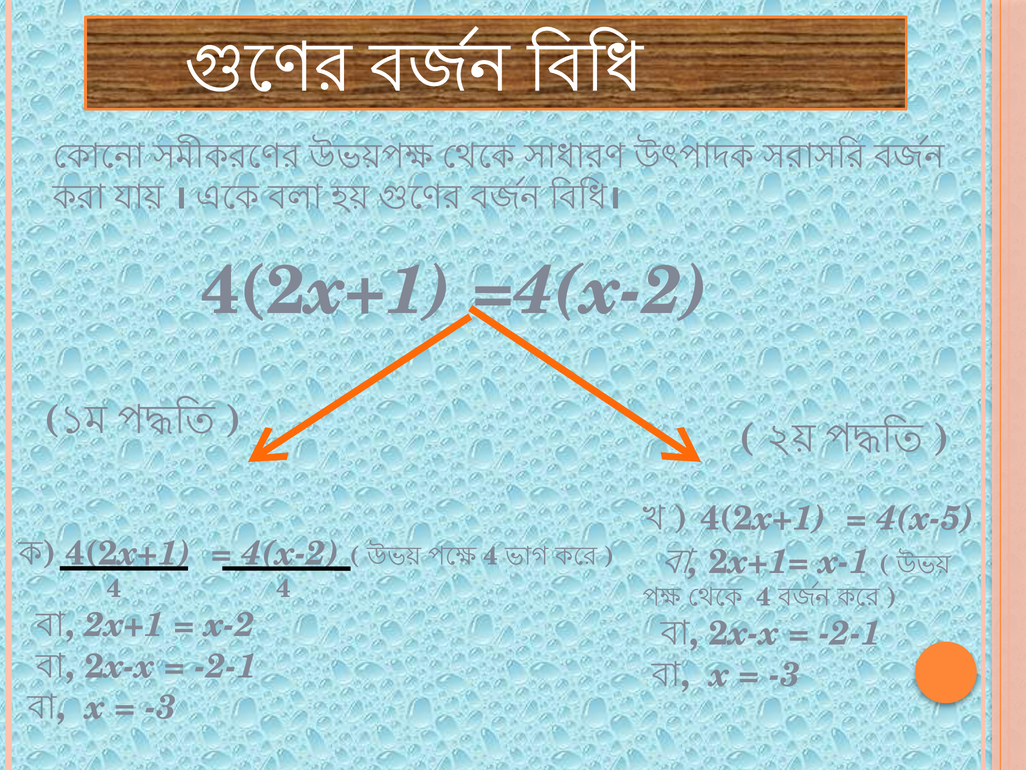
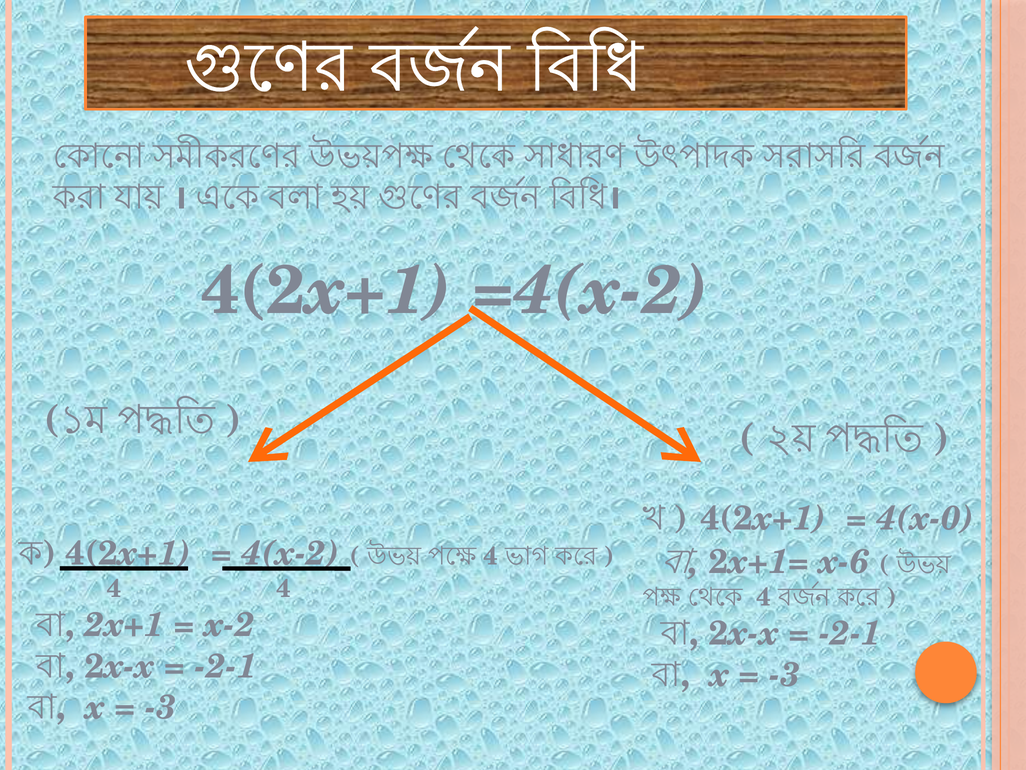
4(x-5: 4(x-5 -> 4(x-0 (926, 518)
x-1: x-1 -> x-6 (844, 561)
